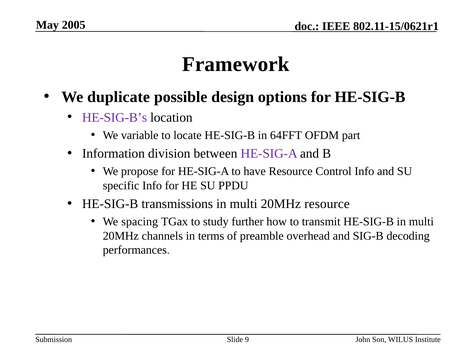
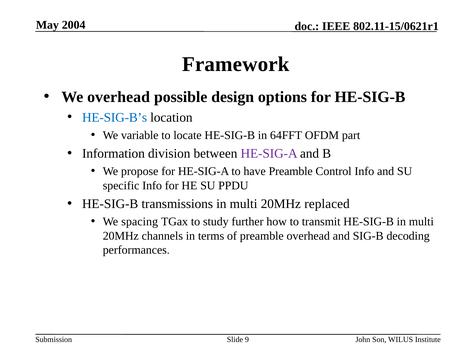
2005: 2005 -> 2004 (74, 25)
We duplicate: duplicate -> overhead (119, 97)
HE-SIG-B’s colour: purple -> blue (115, 117)
have Resource: Resource -> Preamble (291, 171)
20MHz resource: resource -> replaced (327, 204)
